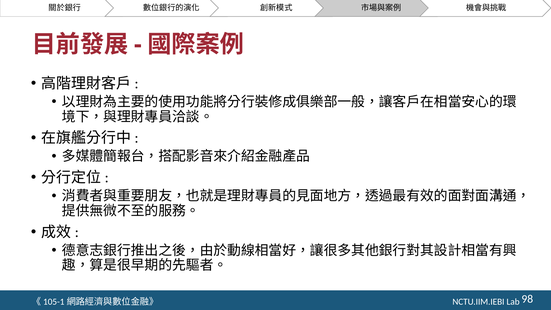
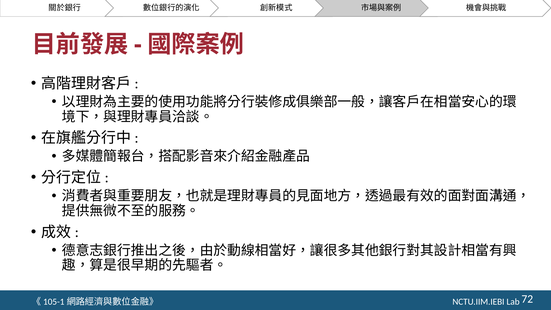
98: 98 -> 72 (527, 299)
